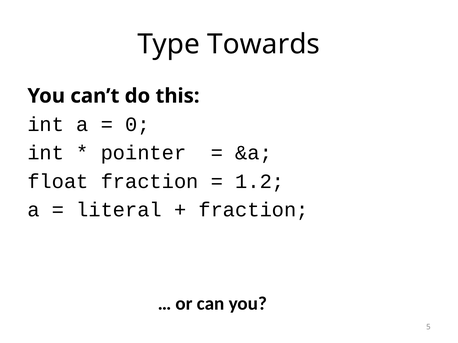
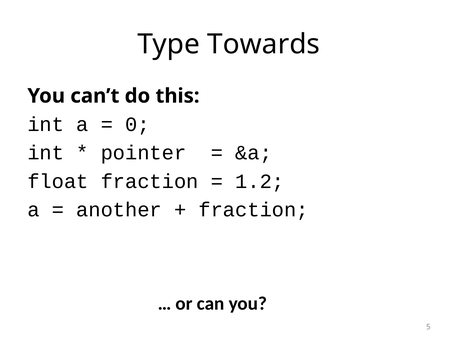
literal: literal -> another (119, 210)
